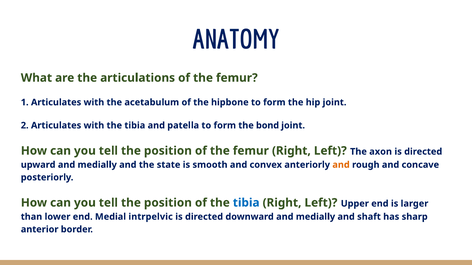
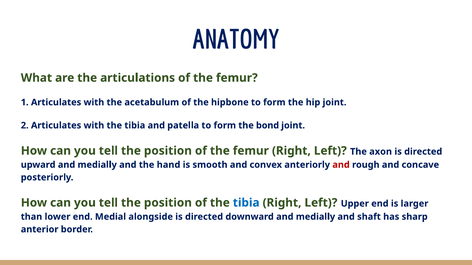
state: state -> hand (169, 165)
and colour: orange -> red (341, 165)
intrpelvic: intrpelvic -> alongside (151, 217)
